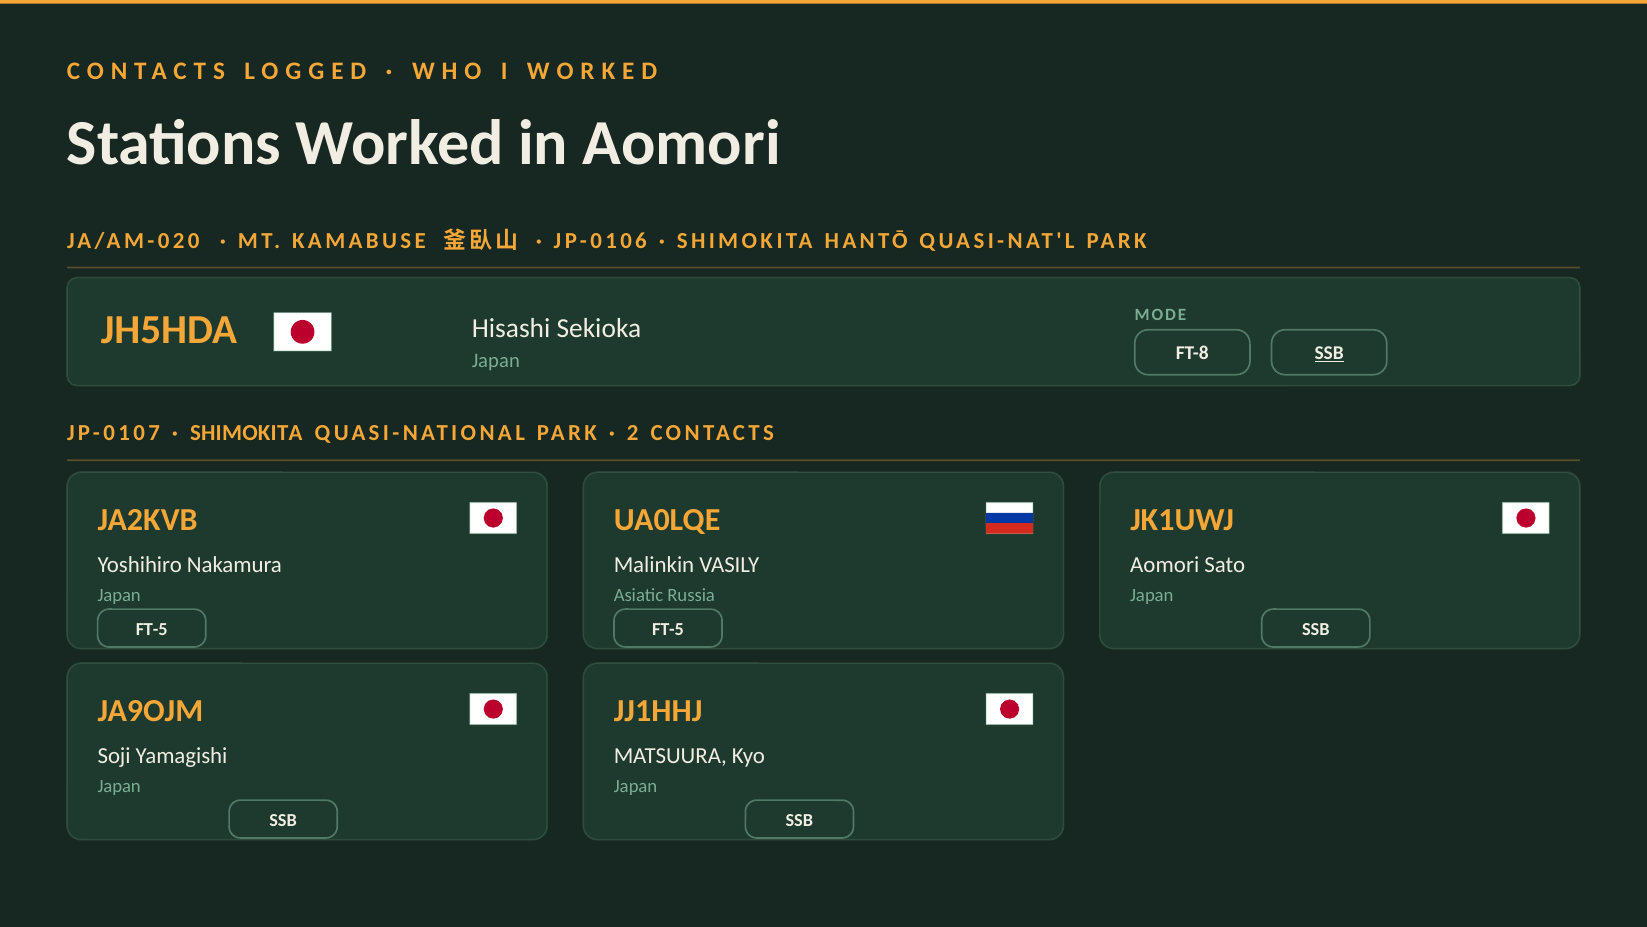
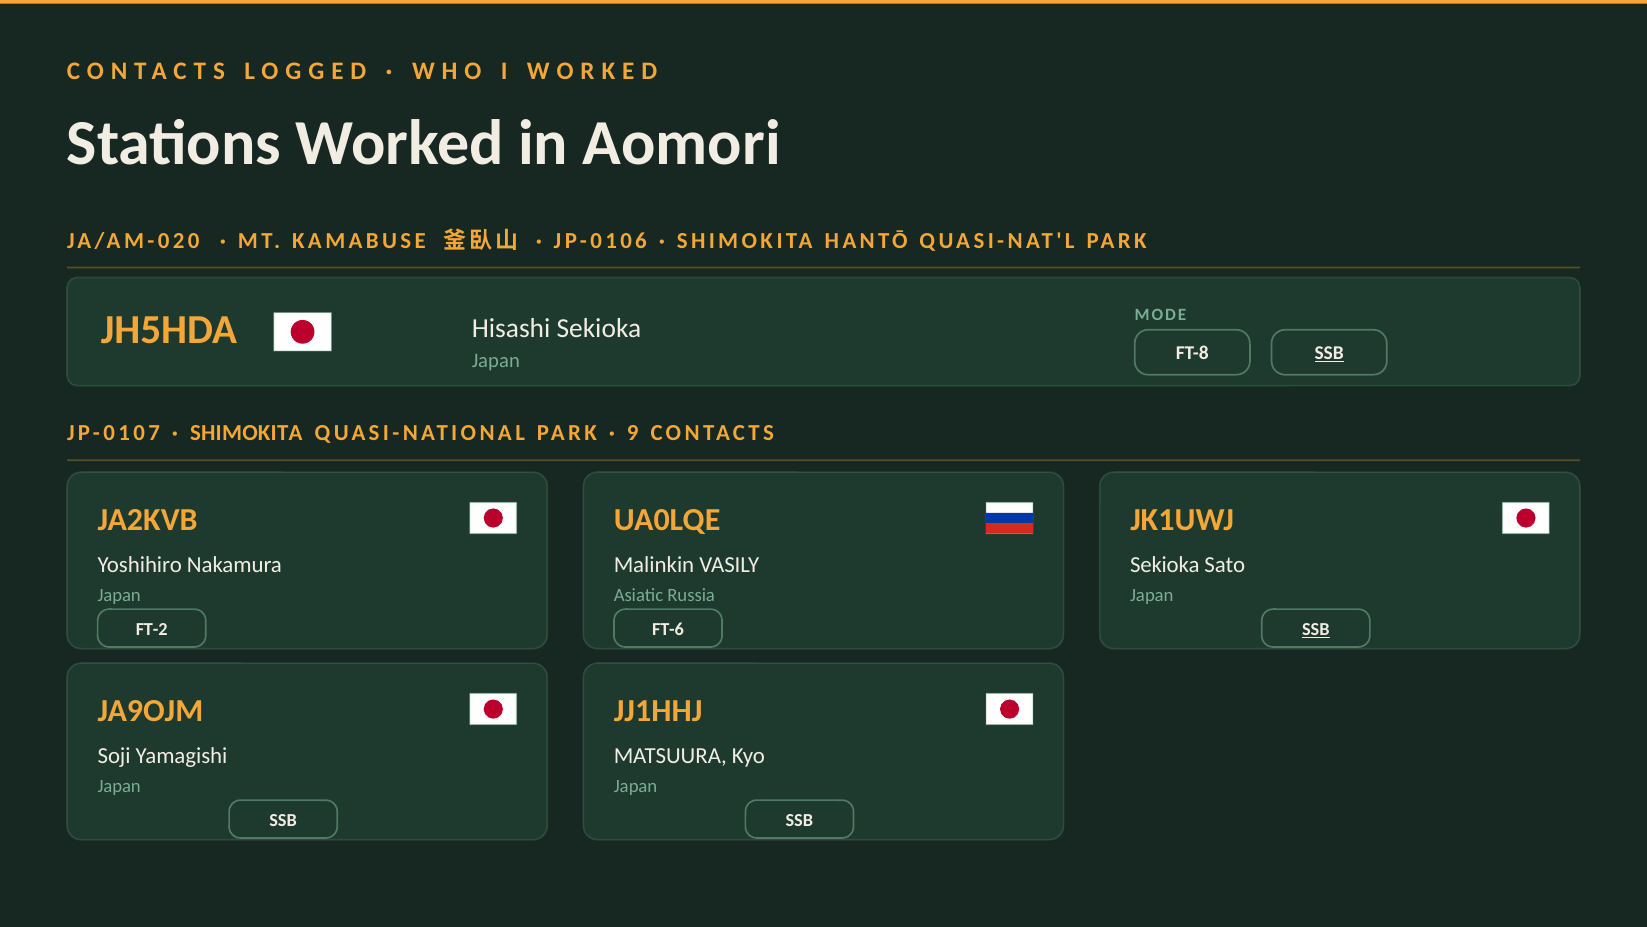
2: 2 -> 9 (633, 433)
Aomori: Aomori -> Sekioka (1165, 564)
FT-5: FT-5 -> FT-2 (152, 629)
FT-5: FT-5 -> FT-6 (668, 629)
SSB underline: none -> present (1316, 629)
